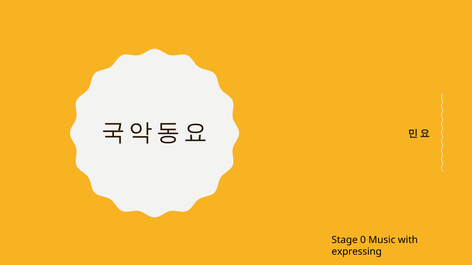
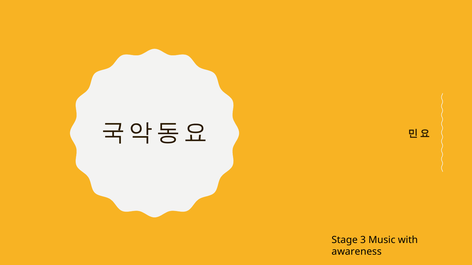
0: 0 -> 3 (363, 240)
expressing: expressing -> awareness (357, 252)
